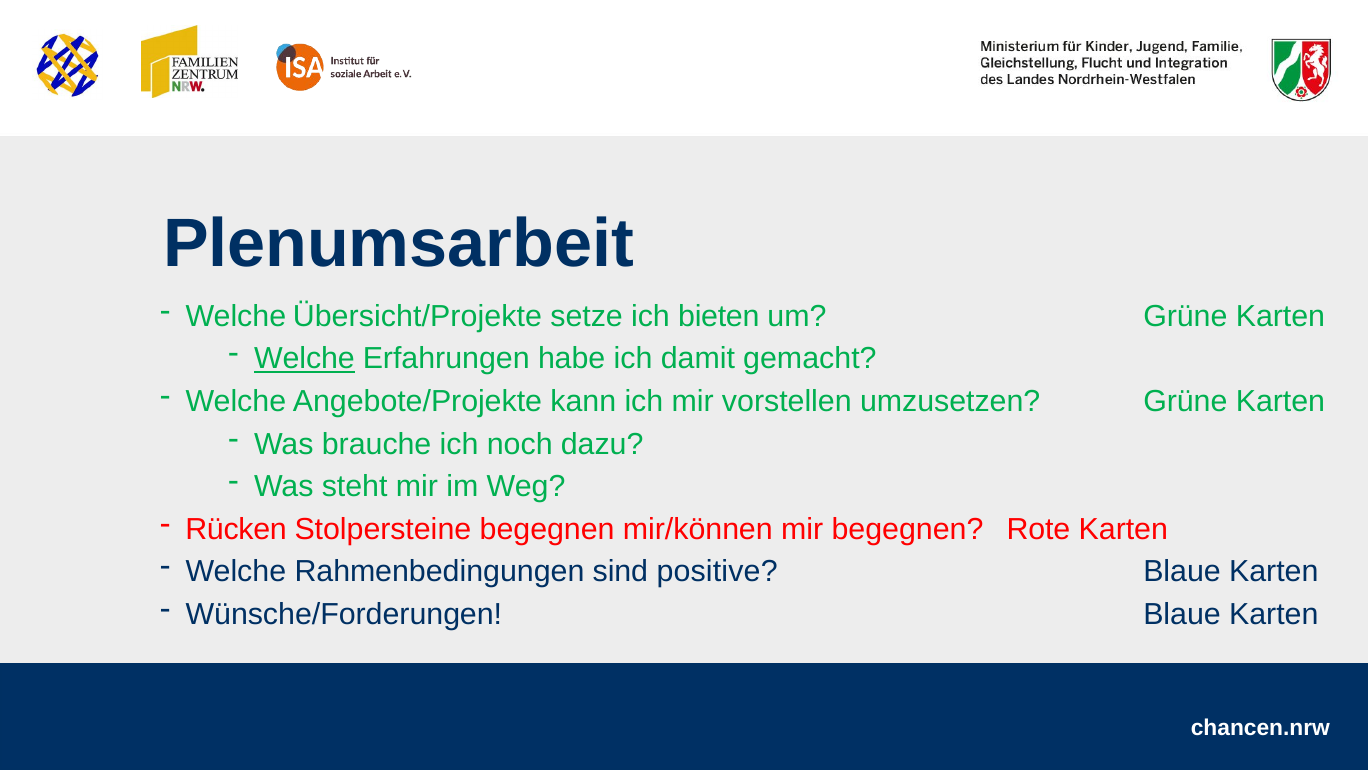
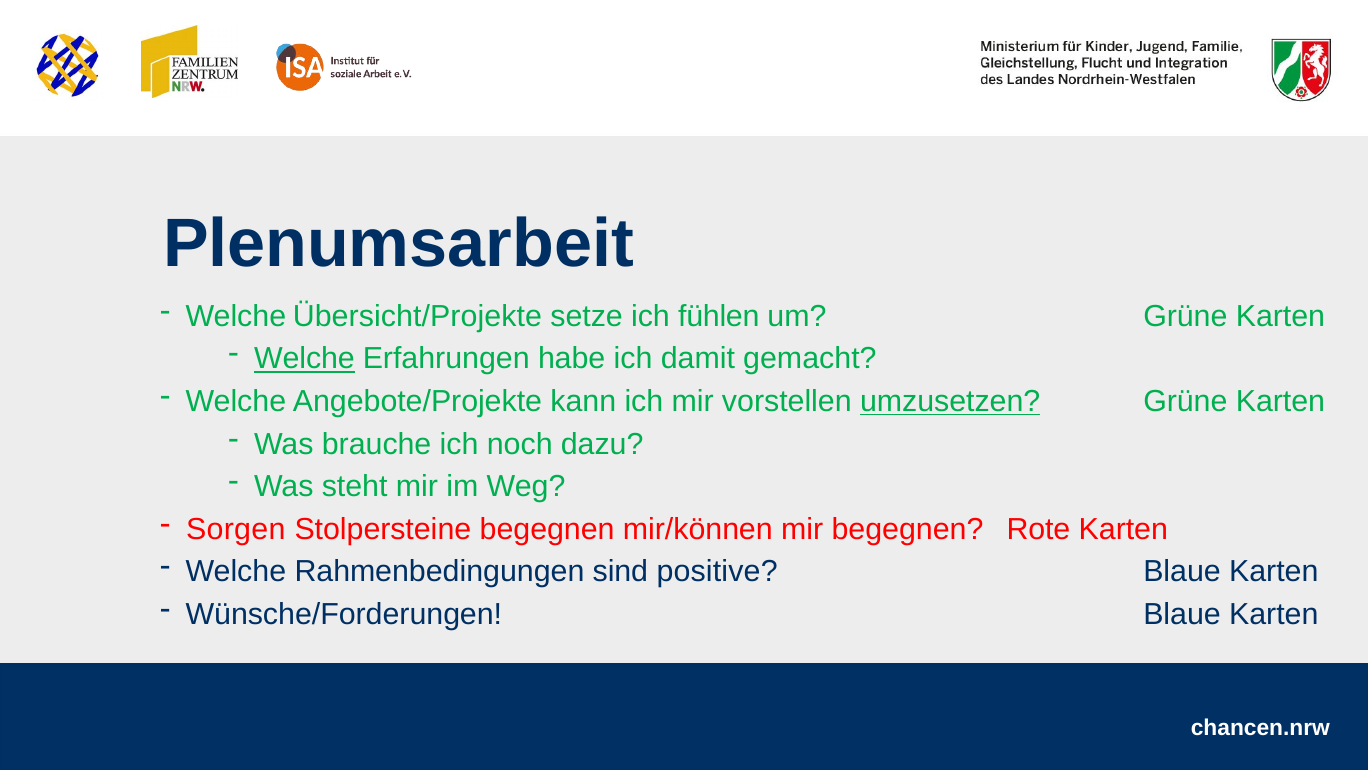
bieten: bieten -> fühlen (719, 316)
umzusetzen underline: none -> present (950, 401)
Rücken: Rücken -> Sorgen (236, 529)
